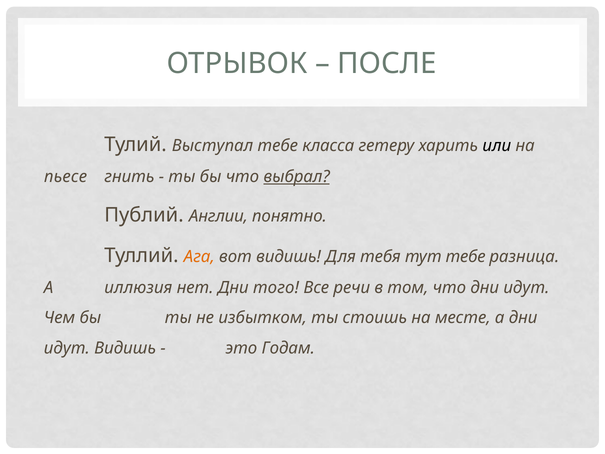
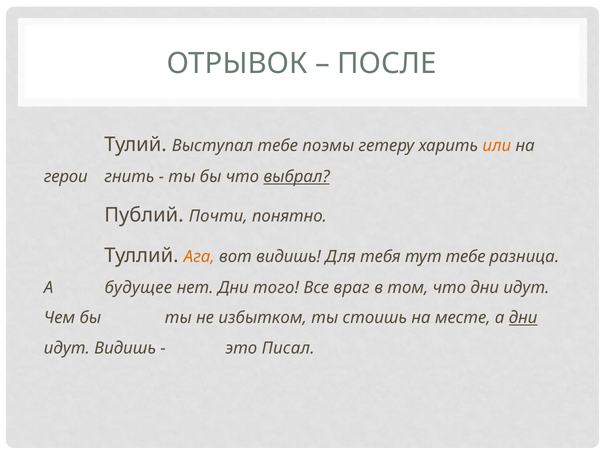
класса: класса -> поэмы (328, 146)
или colour: black -> orange (497, 146)
пьесе: пьесе -> герои (66, 177)
Англии: Англии -> Почти (218, 216)
иллюзия: иллюзия -> будущее (138, 288)
речи: речи -> враг (352, 288)
дни underline: none -> present (523, 318)
Годам: Годам -> Писал (288, 348)
